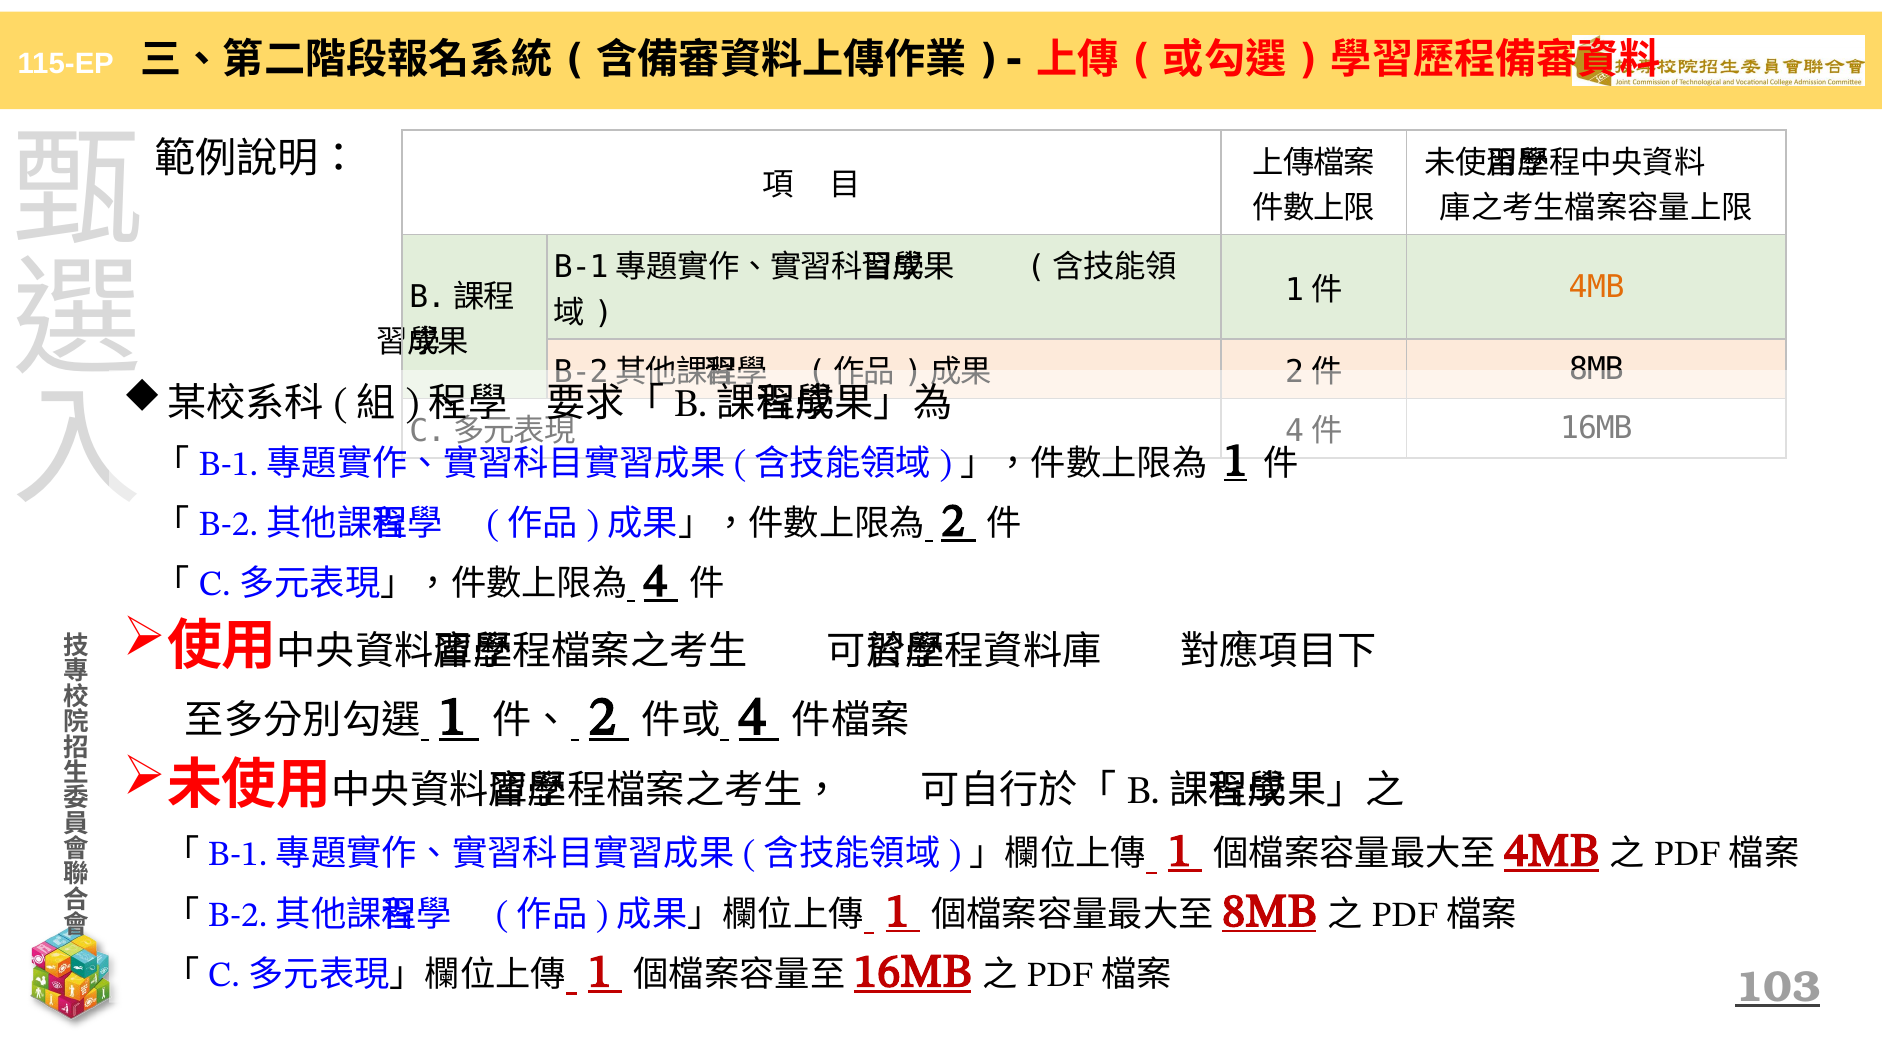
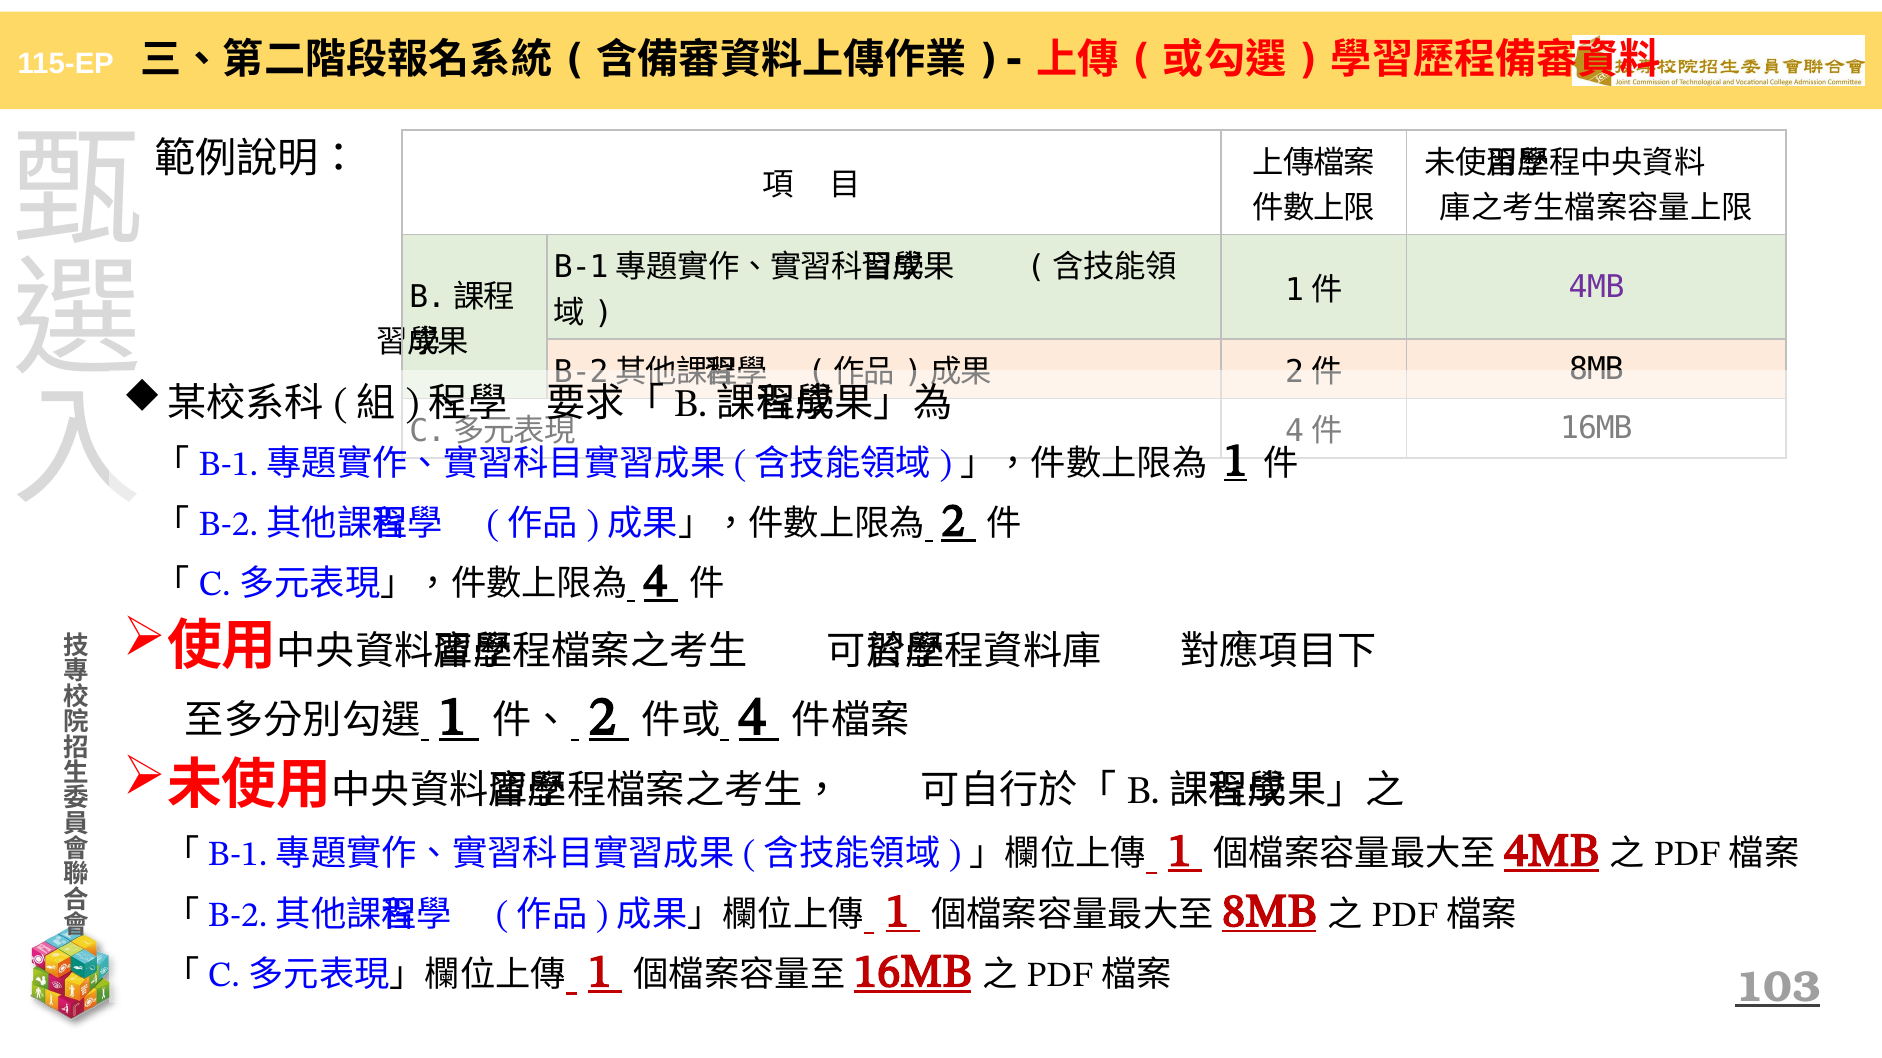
4MB colour: orange -> purple (1597, 287)
